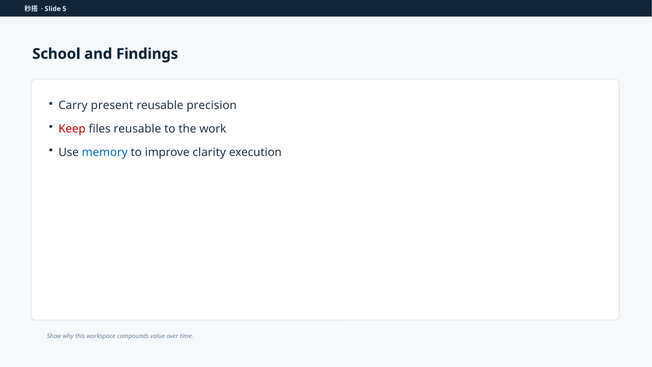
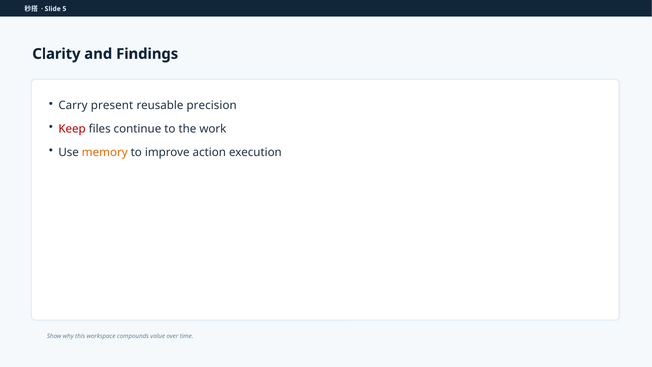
School: School -> Clarity (56, 54)
files reusable: reusable -> continue (137, 129)
memory colour: blue -> orange (105, 152)
clarity: clarity -> action (209, 152)
